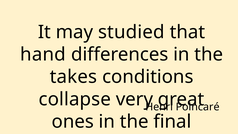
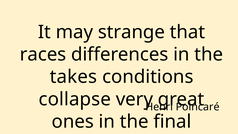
studied: studied -> strange (131, 32)
hand: hand -> races (43, 54)
